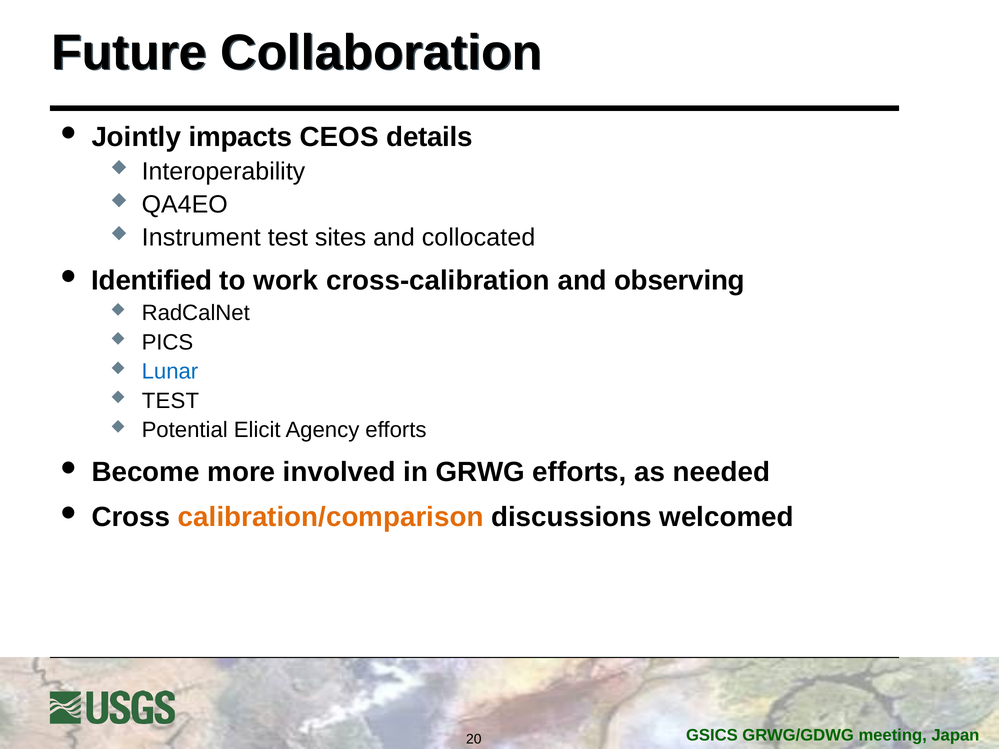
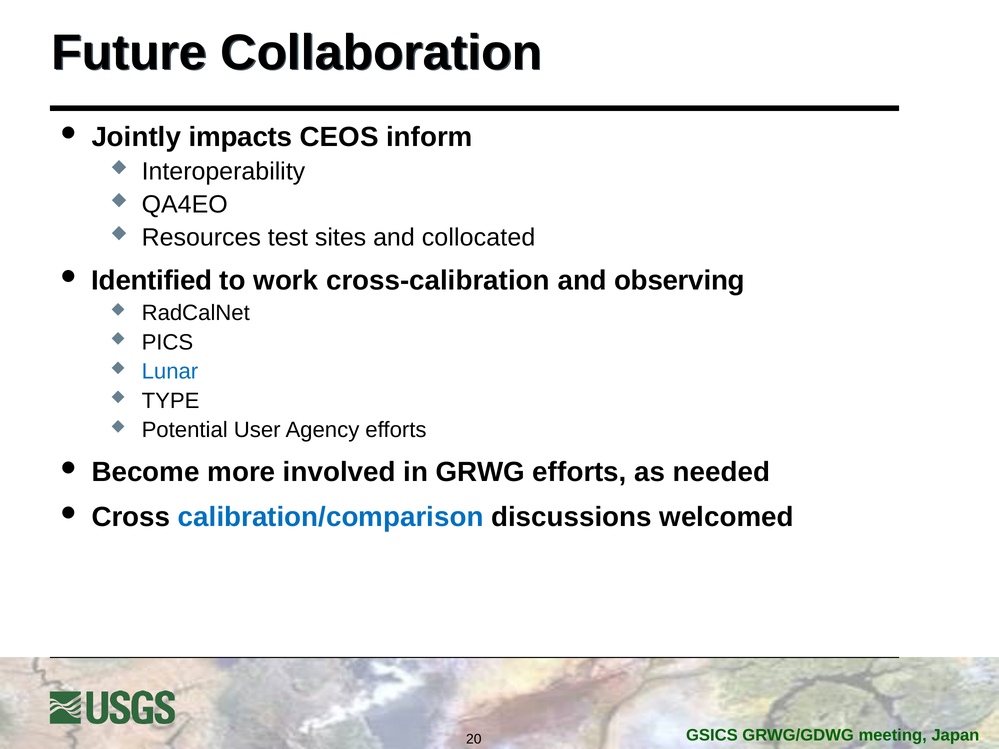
details: details -> inform (429, 137)
Instrument: Instrument -> Resources (201, 237)
TEST: TEST -> TYPE (171, 401)
Elicit: Elicit -> User (257, 430)
calibration/comparison colour: orange -> blue (331, 517)
